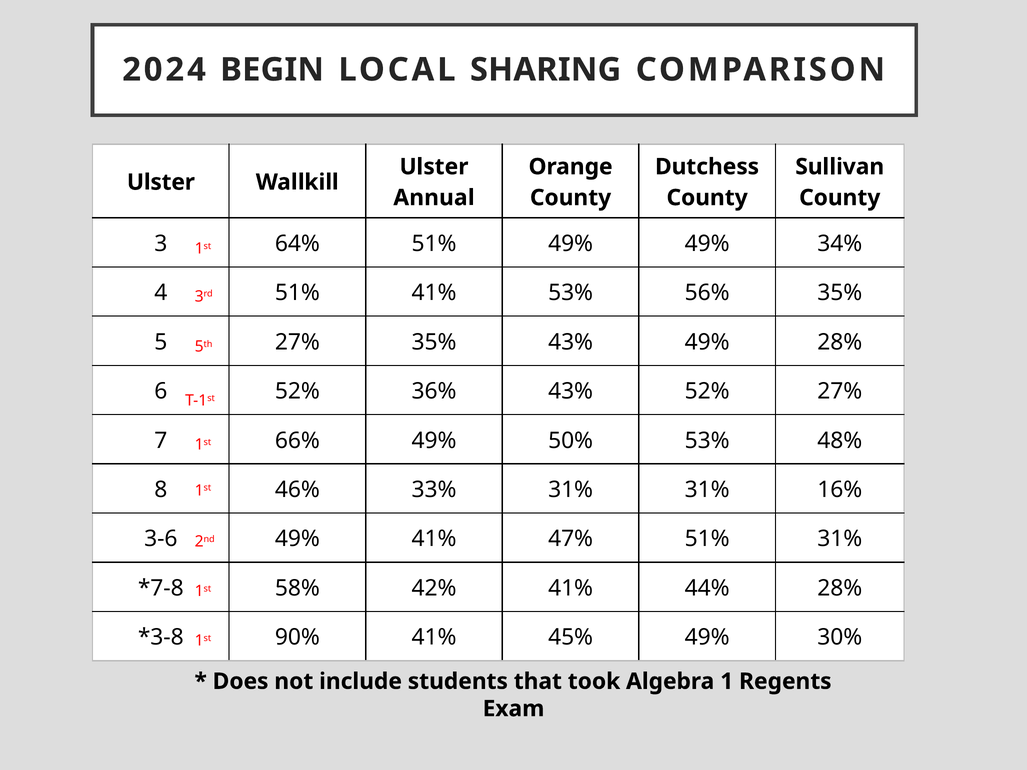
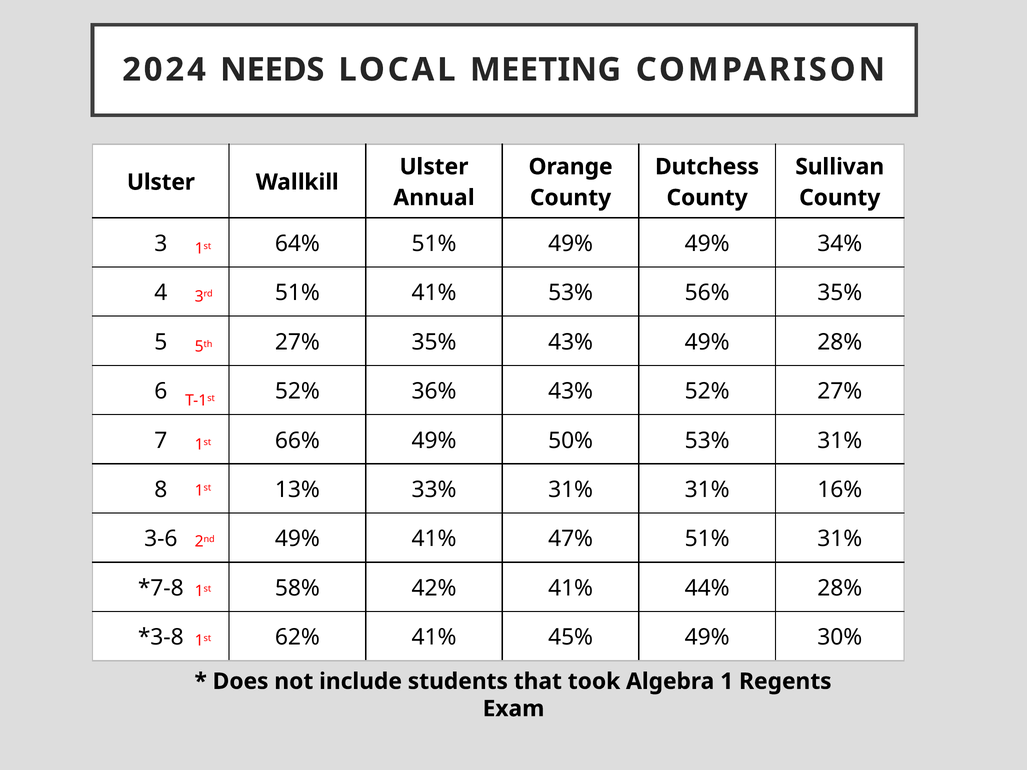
BEGIN: BEGIN -> NEEDS (272, 70)
SHARING: SHARING -> MEETING (546, 70)
53% 48%: 48% -> 31% (840, 441)
46%: 46% -> 13% (297, 490)
90%: 90% -> 62% (297, 638)
